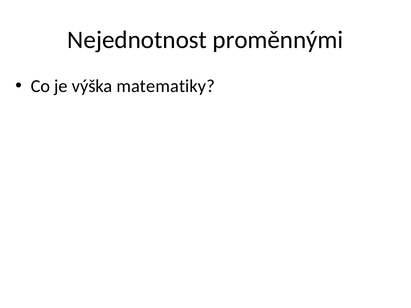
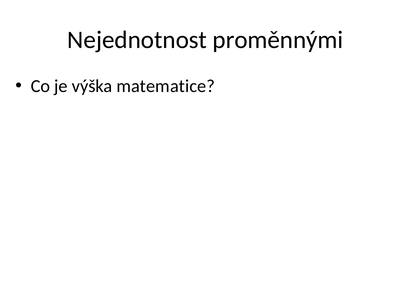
matematiky: matematiky -> matematice (166, 86)
